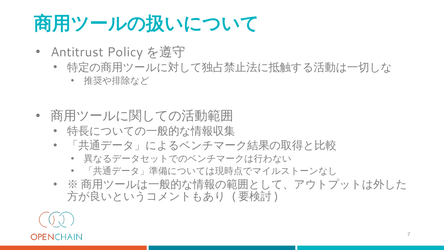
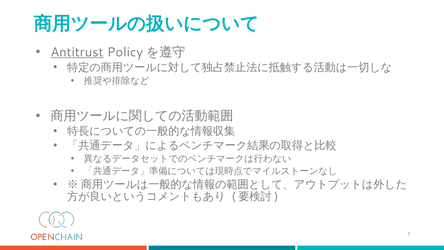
Antitrust underline: none -> present (77, 52)
